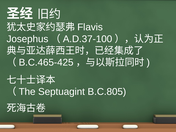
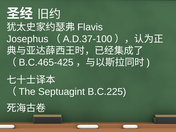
B.C.805: B.C.805 -> B.C.225 (107, 92)
